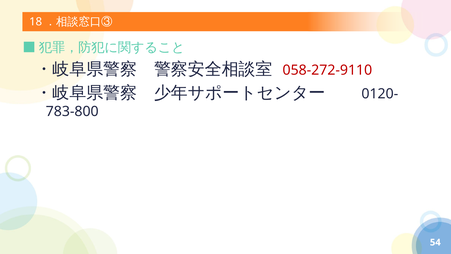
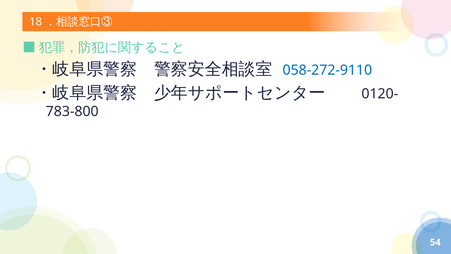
058-272-9110 colour: red -> blue (327, 70)
